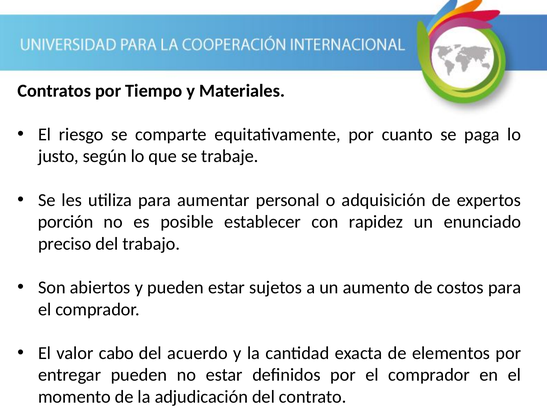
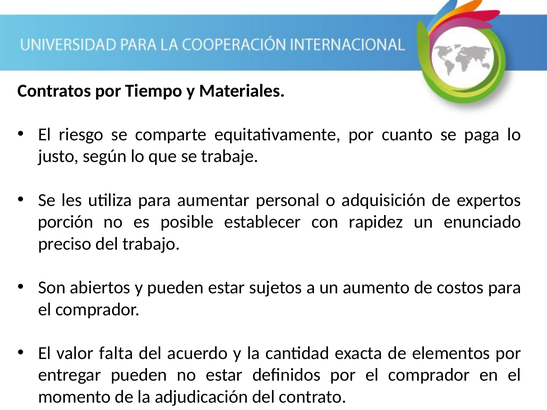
cabo: cabo -> falta (116, 353)
